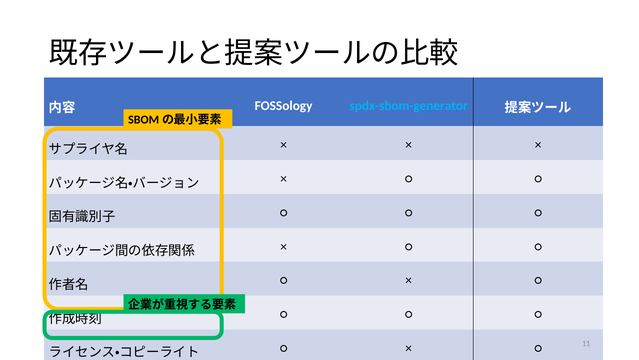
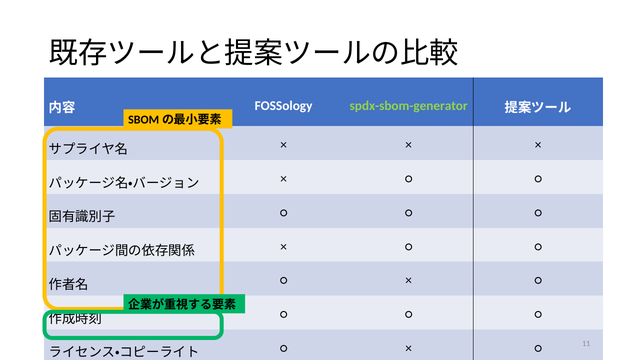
spdx-sbom-generator colour: light blue -> light green (409, 106)
